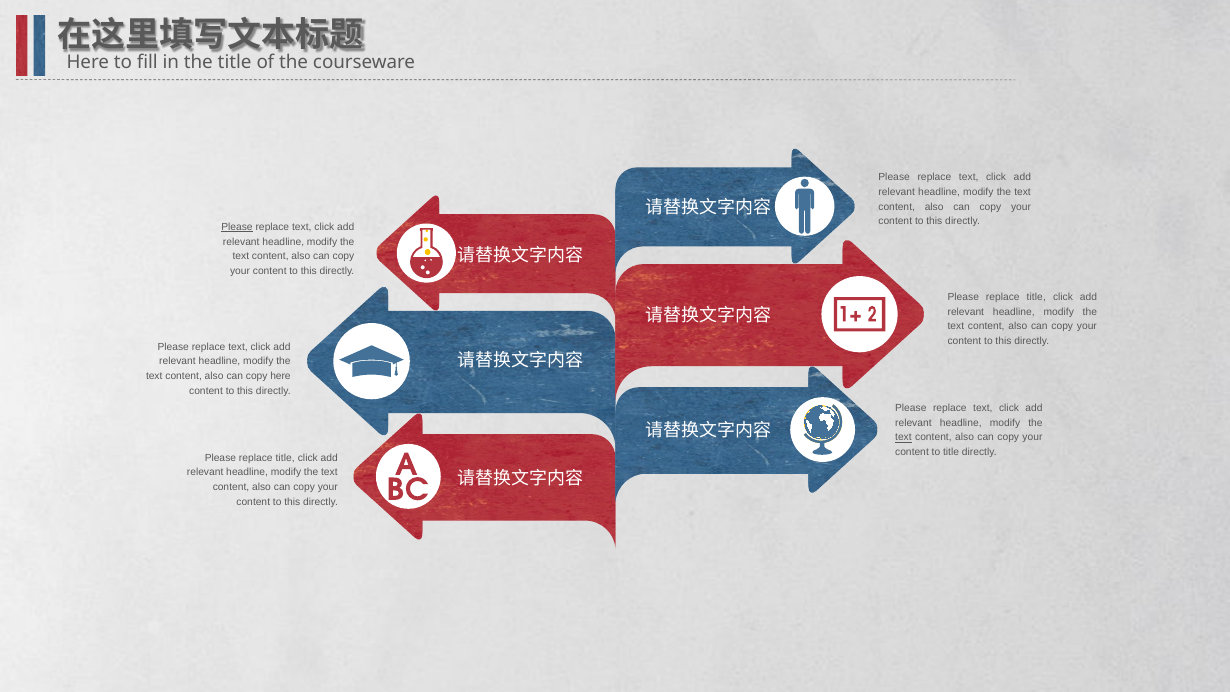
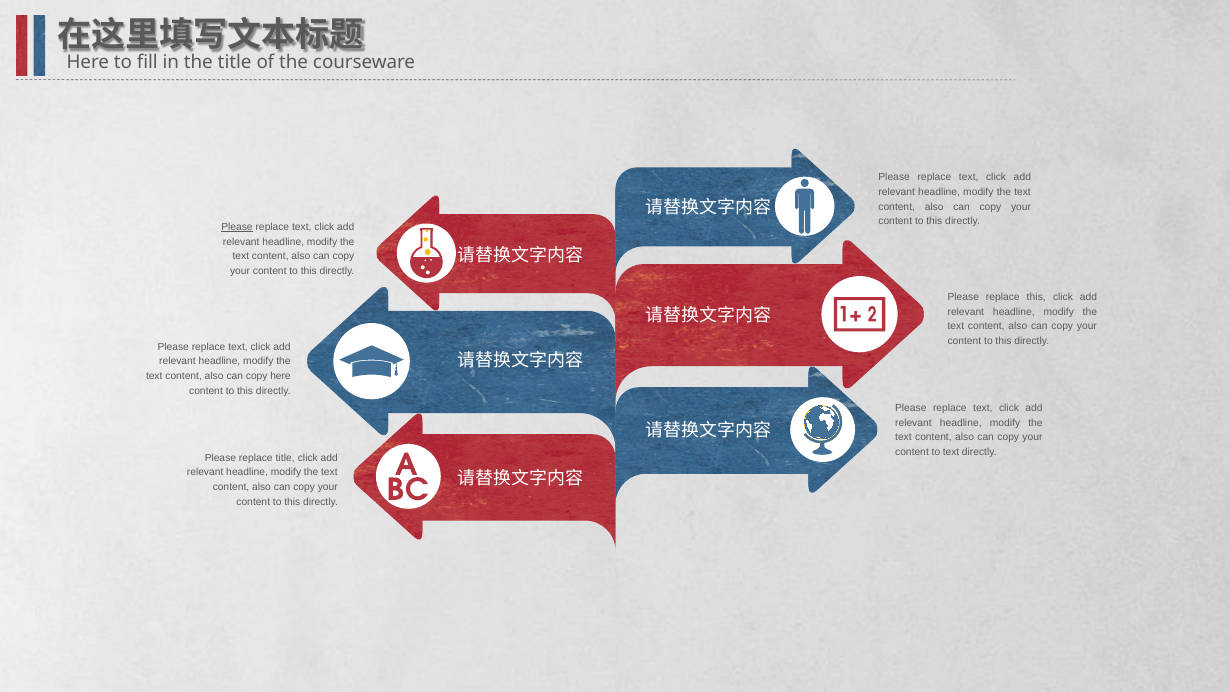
title: title -> this (1036, 297)
text underline: present -> none (903, 437)
to title: title -> text (951, 452)
